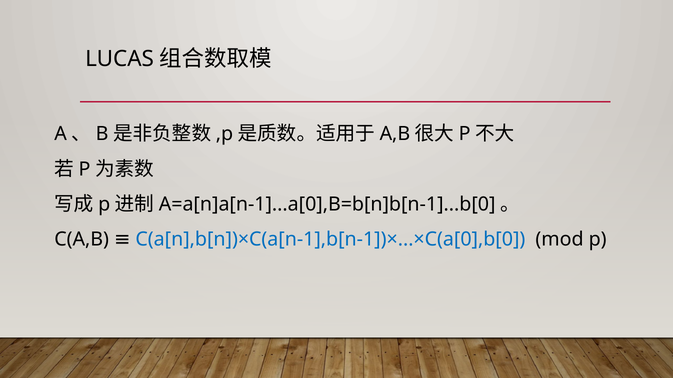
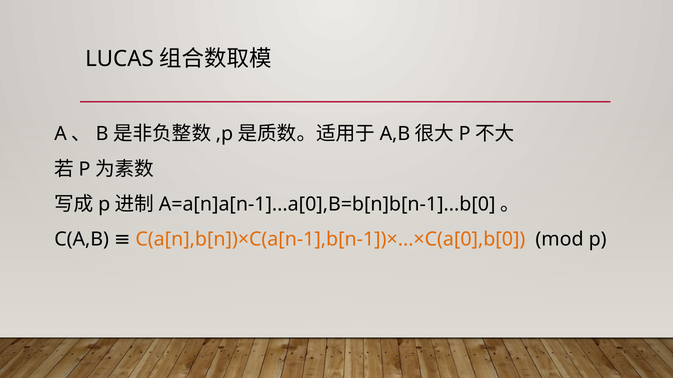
C(a[n],b[n])×C(a[n-1],b[n-1])×...×C(a[0],b[0 colour: blue -> orange (330, 240)
